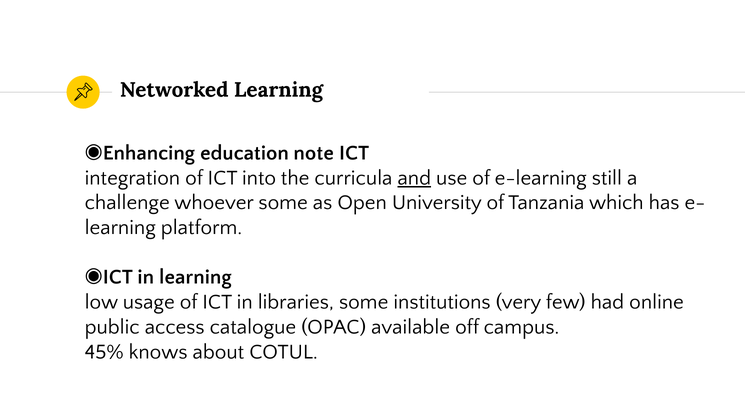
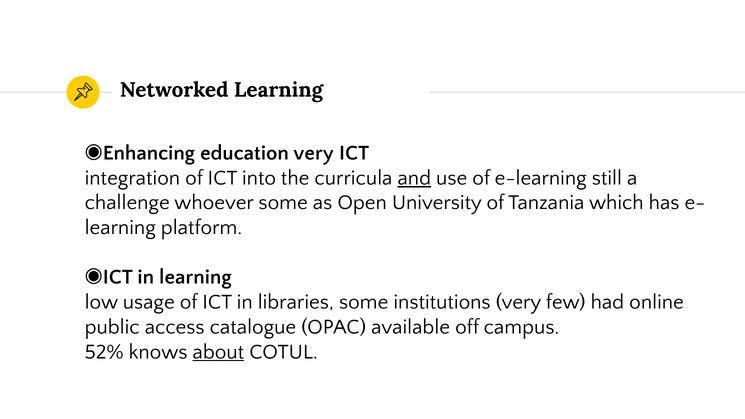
education note: note -> very (314, 153)
45%: 45% -> 52% (104, 352)
about underline: none -> present (218, 352)
